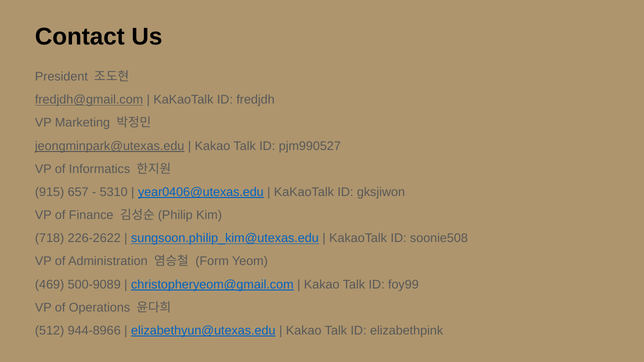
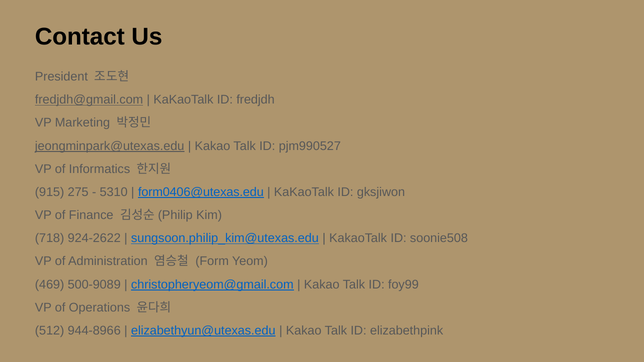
657: 657 -> 275 (78, 192)
year0406@utexas.edu: year0406@utexas.edu -> form0406@utexas.edu (201, 192)
226-2622: 226-2622 -> 924-2622 (94, 238)
